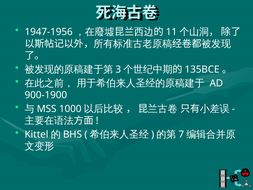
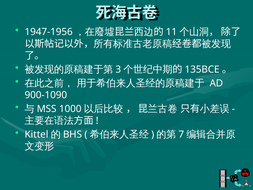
900-1900: 900-1900 -> 900-1090 (46, 95)
